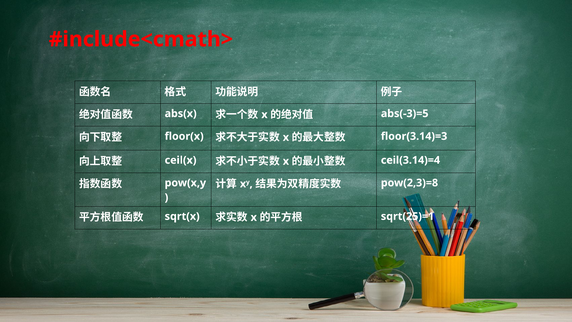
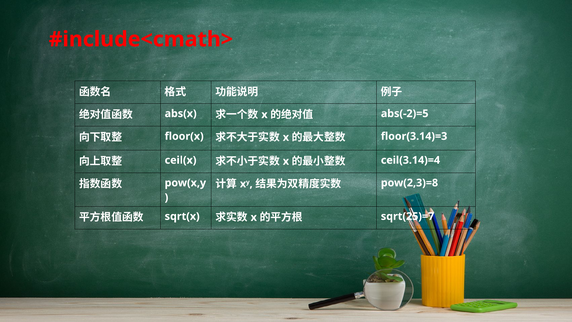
abs(-3)=5: abs(-3)=5 -> abs(-2)=5 (405, 113)
sqrt(25)=1: sqrt(25)=1 -> sqrt(25)=7 (408, 216)
